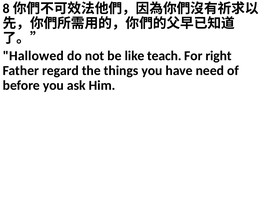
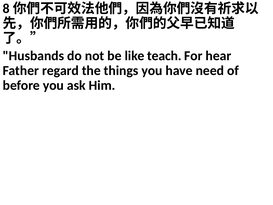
Hallowed: Hallowed -> Husbands (33, 56)
right: right -> hear (218, 56)
